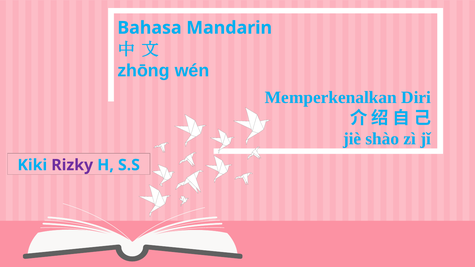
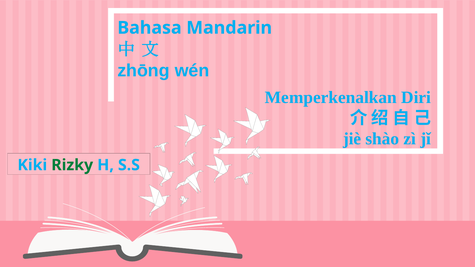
Rizky colour: purple -> green (72, 165)
